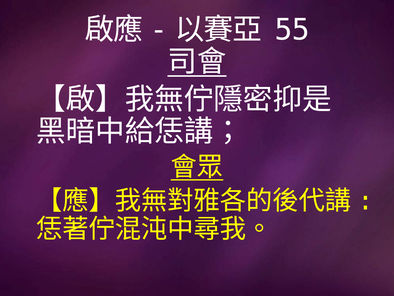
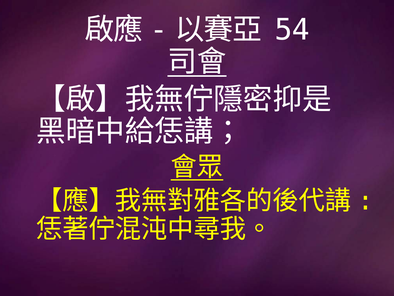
55: 55 -> 54 (292, 30)
